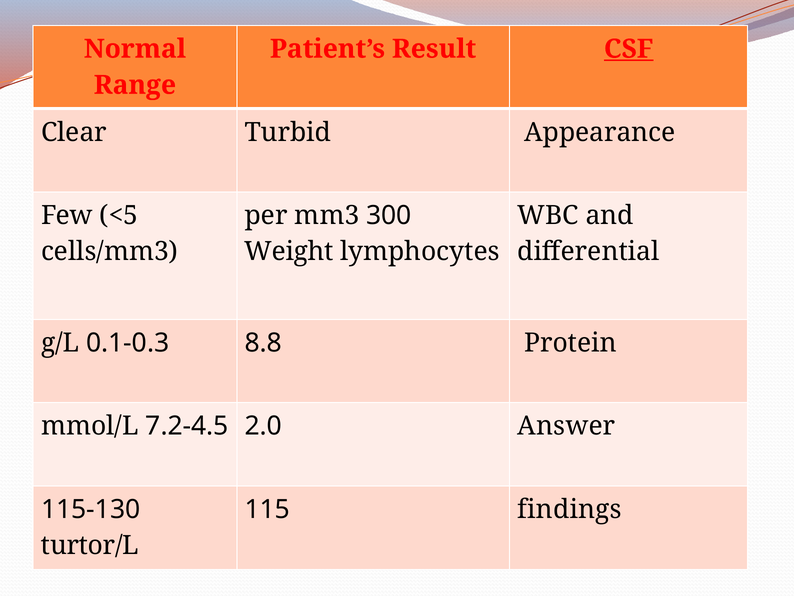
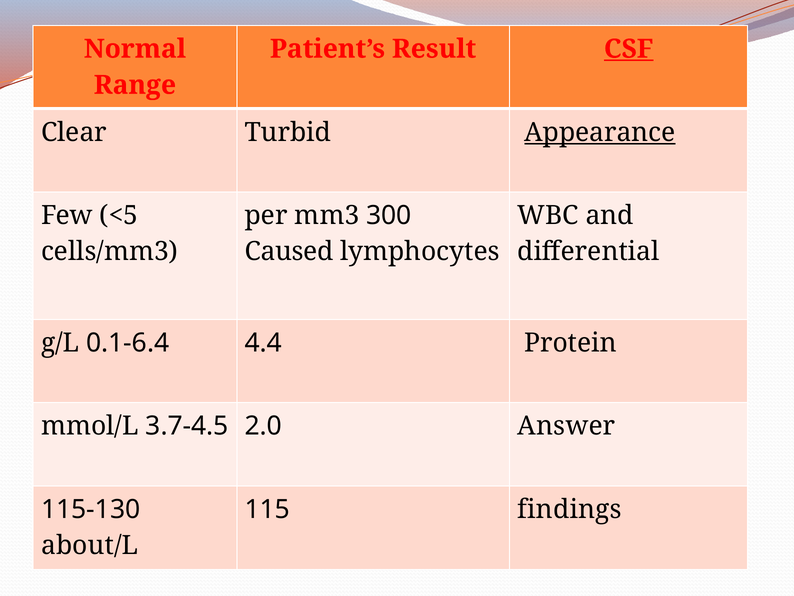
Appearance underline: none -> present (600, 132)
Weight: Weight -> Caused (289, 252)
8.8: 8.8 -> 4.4 (263, 343)
0.1-0.3: 0.1-0.3 -> 0.1-6.4 (128, 343)
7.2-4.5: 7.2-4.5 -> 3.7-4.5 (187, 426)
turtor/L: turtor/L -> about/L (90, 545)
